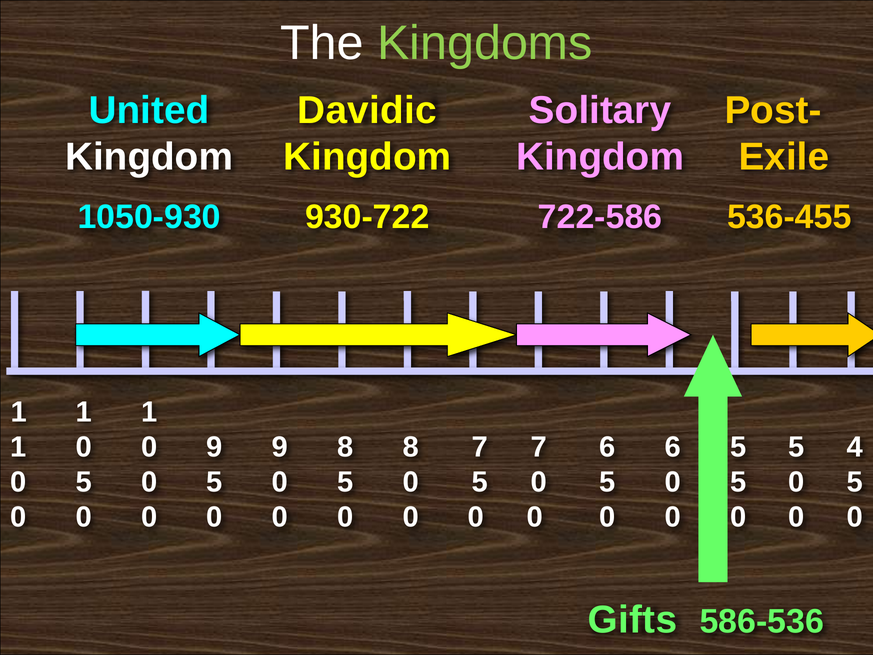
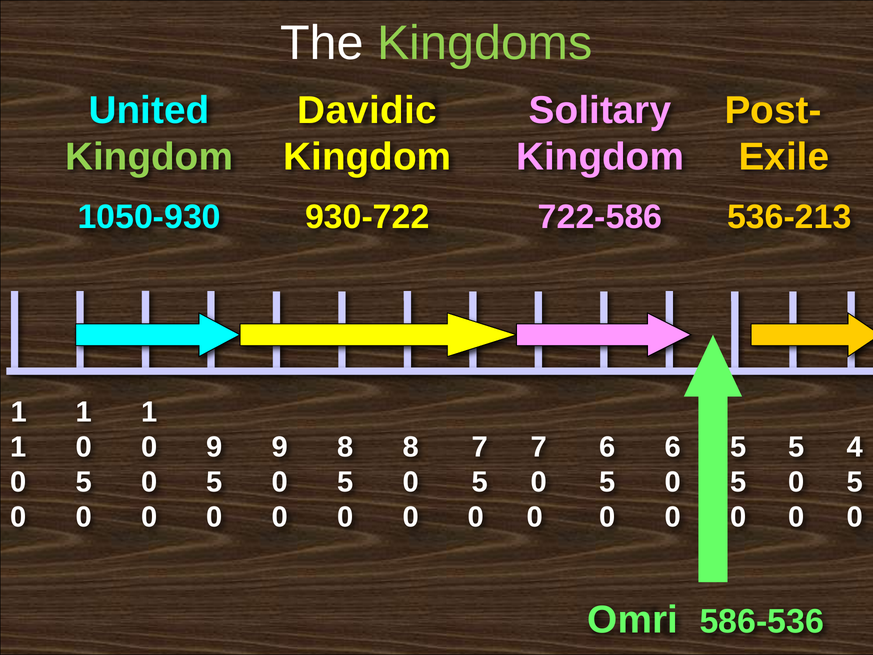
Kingdom colour: white -> light green (149, 157)
536-455: 536-455 -> 536-213 (789, 217)
Gifts: Gifts -> Omri (633, 620)
